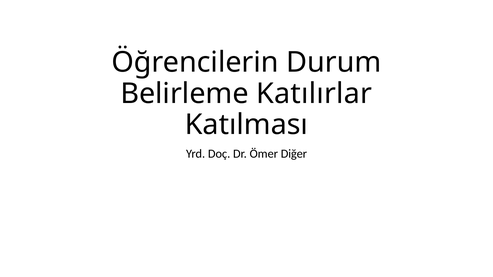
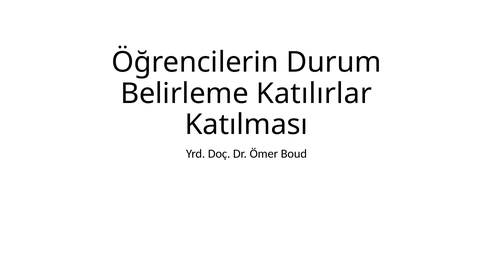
Diğer: Diğer -> Boud (294, 154)
